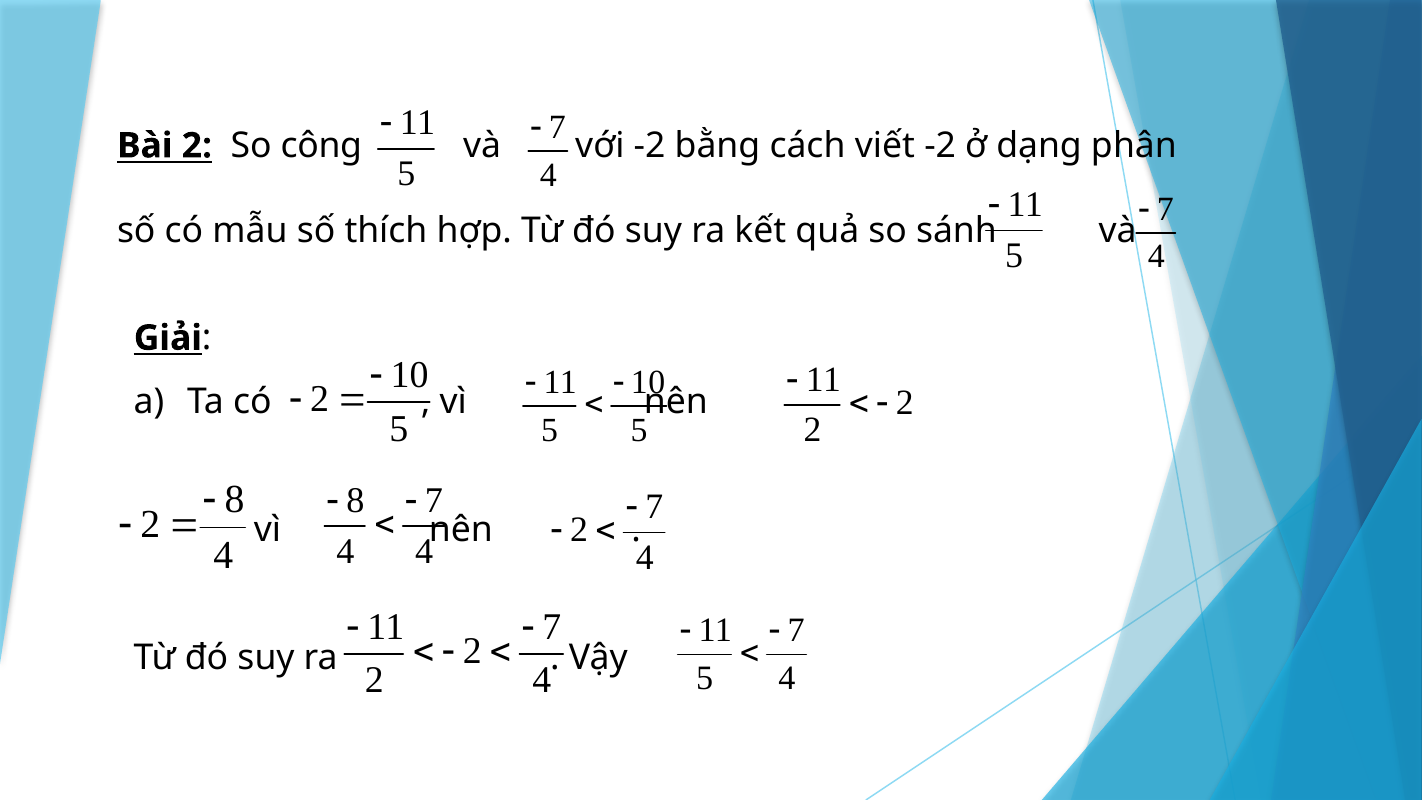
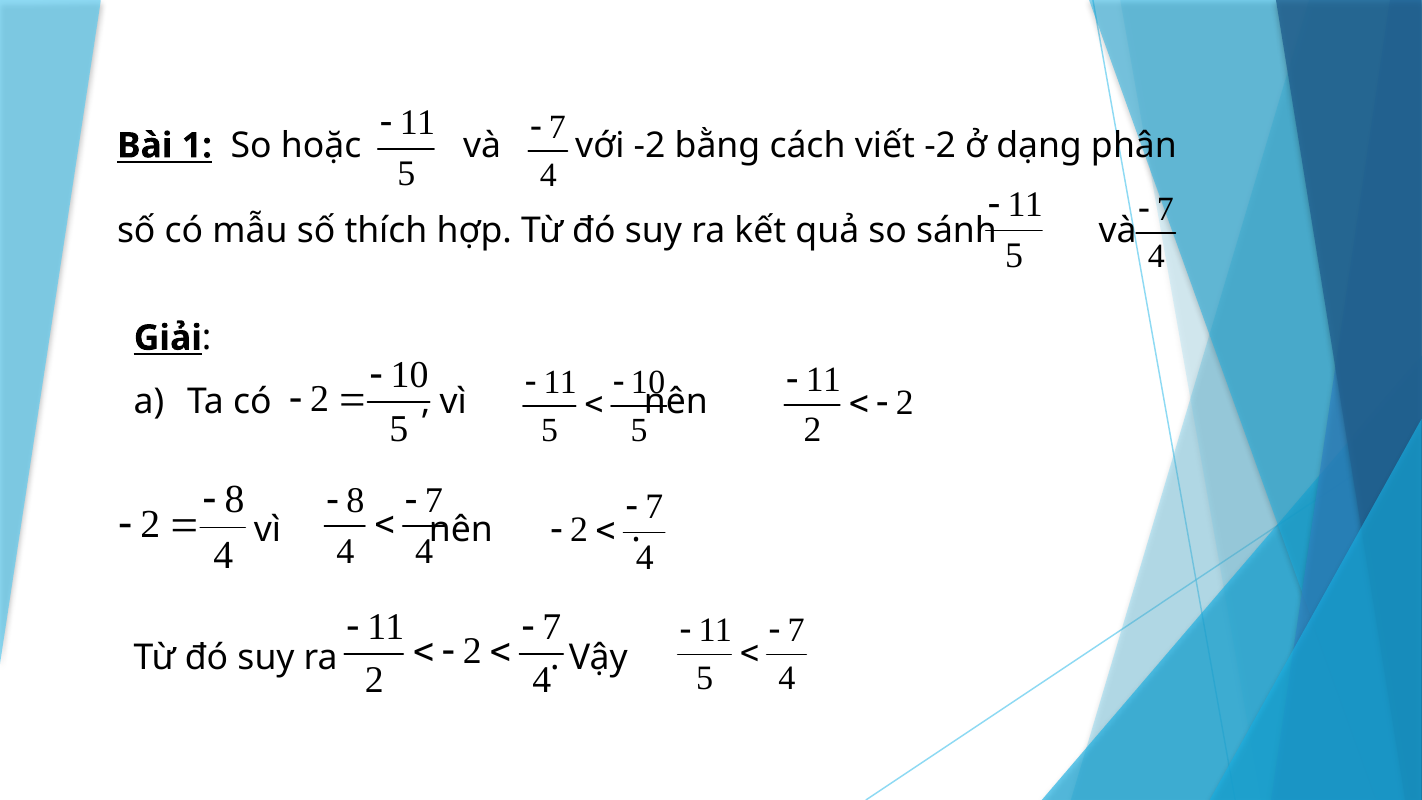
Bài 2: 2 -> 1 (197, 146)
công: công -> hoặc (321, 146)
